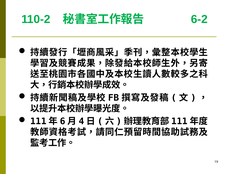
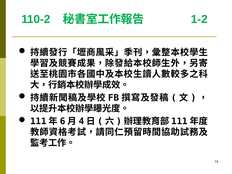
6-2: 6-2 -> 1-2 (199, 19)
